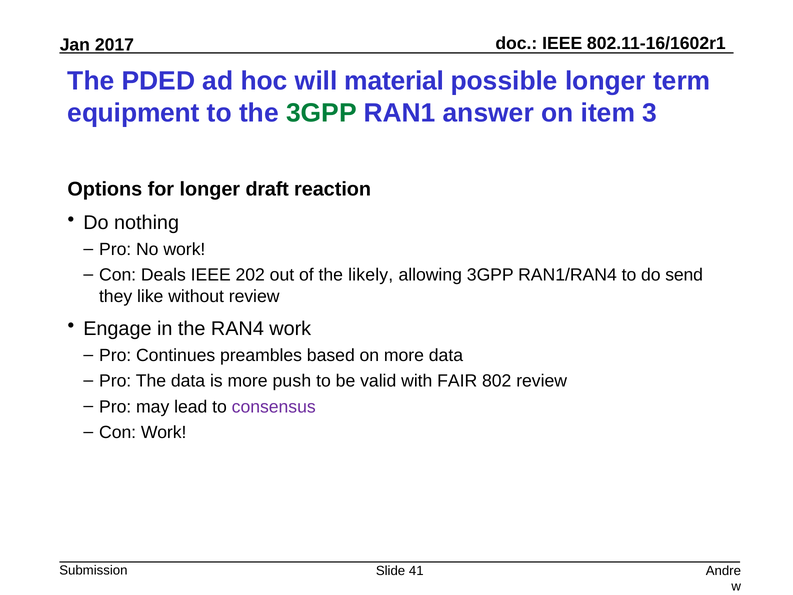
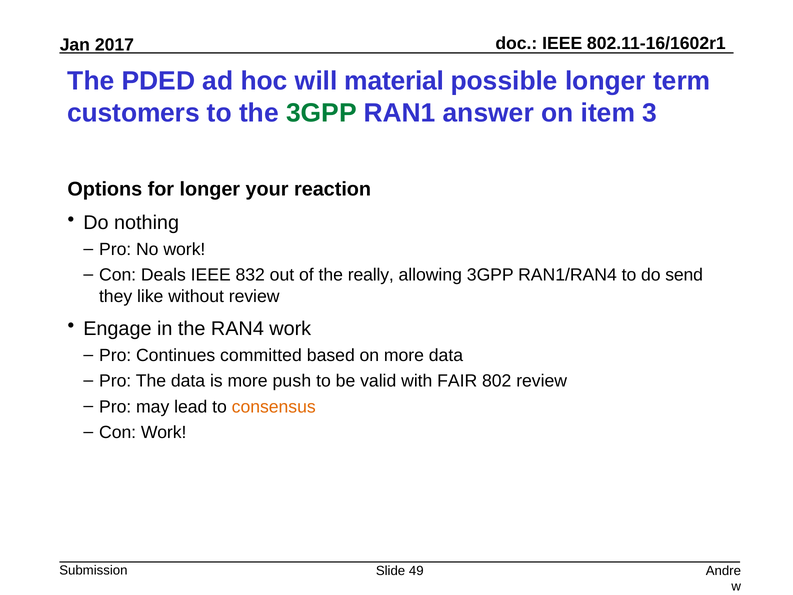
equipment: equipment -> customers (134, 113)
draft: draft -> your (267, 189)
202: 202 -> 832 (250, 275)
likely: likely -> really (371, 275)
preambles: preambles -> committed (261, 355)
consensus colour: purple -> orange (274, 407)
41: 41 -> 49 (416, 570)
